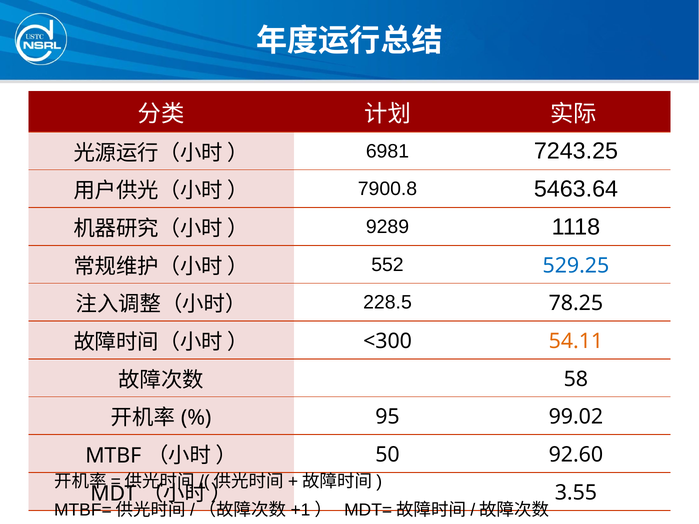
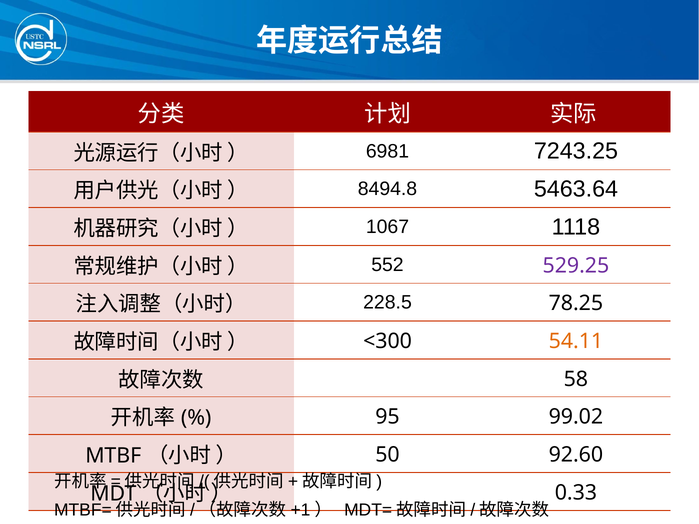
7900.8: 7900.8 -> 8494.8 (387, 189)
9289: 9289 -> 1067 (387, 227)
529.25 colour: blue -> purple (576, 266)
3.55: 3.55 -> 0.33 (576, 493)
